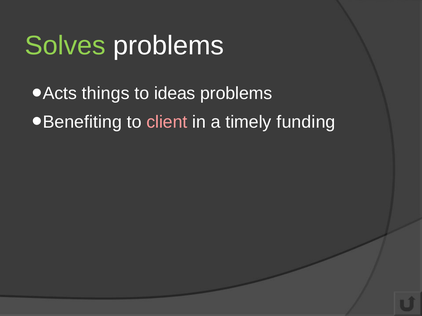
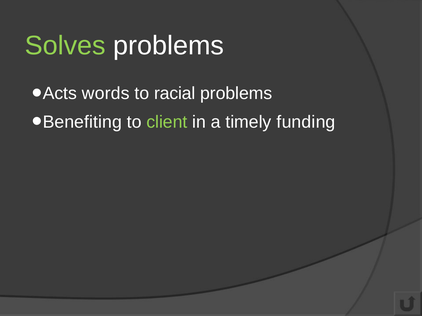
things: things -> words (106, 94)
ideas: ideas -> racial (175, 94)
client colour: pink -> light green (167, 122)
